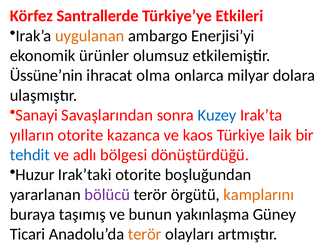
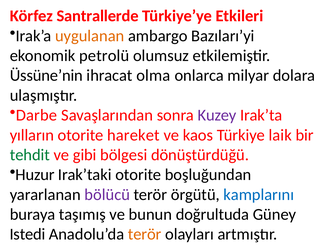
Enerjisi’yi: Enerjisi’yi -> Bazıları’yi (223, 36)
ürünler: ürünler -> petrolü (104, 56)
Sanayi: Sanayi -> Darbe (36, 115)
Kuzey colour: blue -> purple (217, 115)
kazanca: kazanca -> hareket (133, 135)
tehdit colour: blue -> green (30, 155)
adlı: adlı -> gibi (85, 155)
kamplarını colour: orange -> blue (259, 194)
yakınlaşma: yakınlaşma -> doğrultuda (212, 214)
Ticari: Ticari -> Istedi (27, 234)
